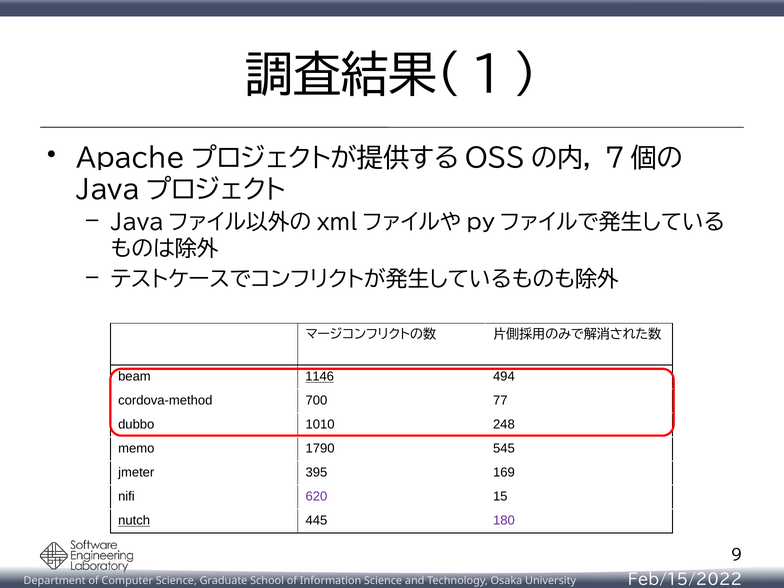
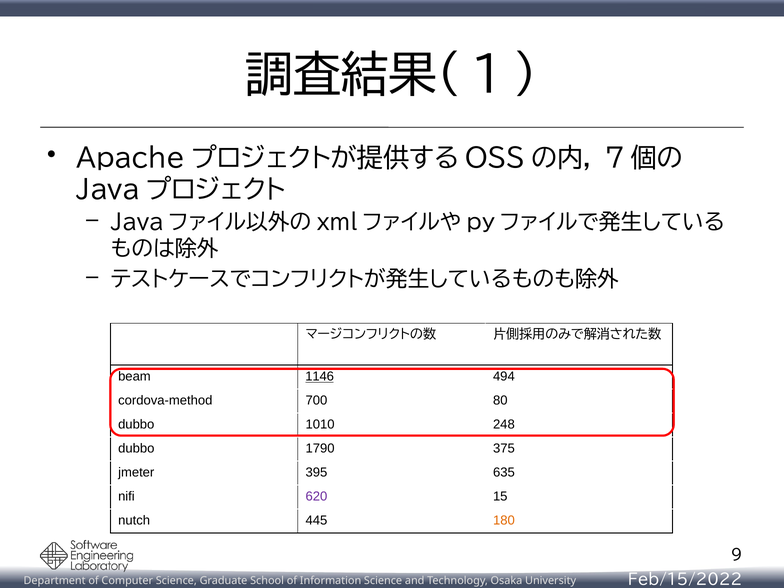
77: 77 -> 80 (500, 401)
memo: memo -> dubbo (136, 449)
545: 545 -> 375 (504, 449)
169: 169 -> 635 (504, 473)
nutch underline: present -> none (134, 521)
180 colour: purple -> orange (504, 521)
